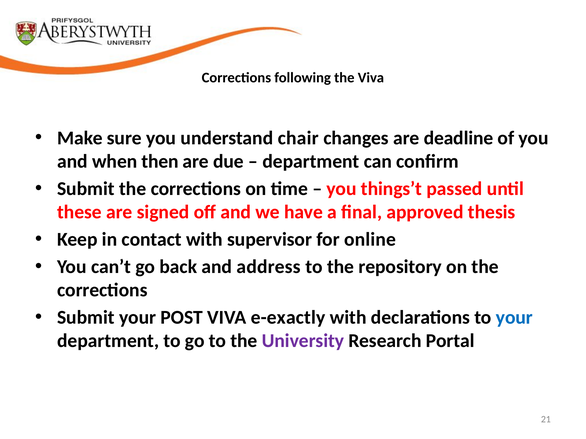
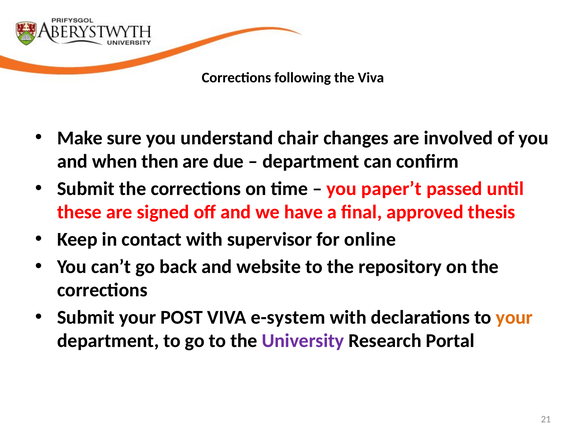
deadline: deadline -> involved (458, 138)
things’t: things’t -> paper’t (391, 189)
address: address -> website (269, 267)
e-exactly: e-exactly -> e-system (288, 318)
your colour: blue -> orange (514, 318)
